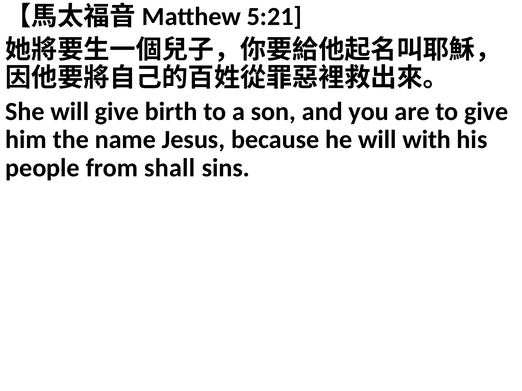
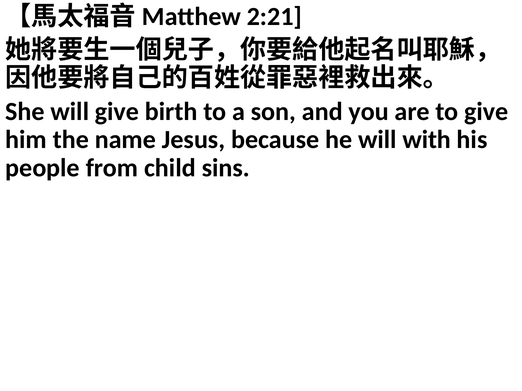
5:21: 5:21 -> 2:21 (274, 17)
shall: shall -> child (170, 168)
